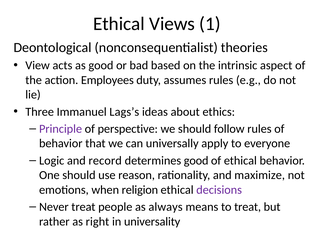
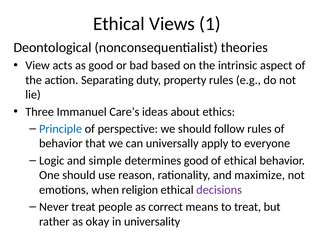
Employees: Employees -> Separating (107, 80)
assumes: assumes -> property (185, 80)
Lags’s: Lags’s -> Care’s (124, 112)
Principle colour: purple -> blue (61, 129)
record: record -> simple (105, 161)
always: always -> correct (166, 207)
right: right -> okay (97, 222)
